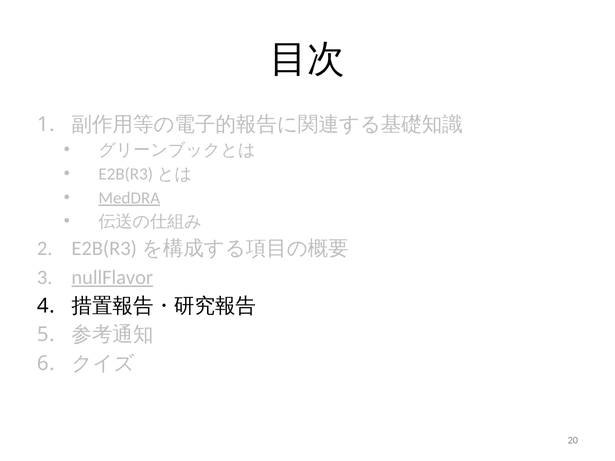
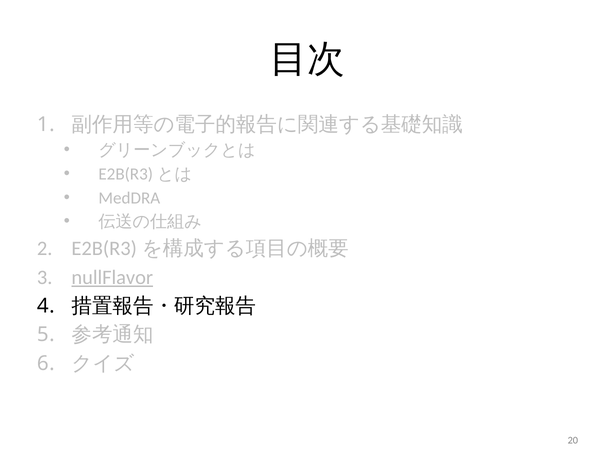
MedDRA underline: present -> none (129, 198)
